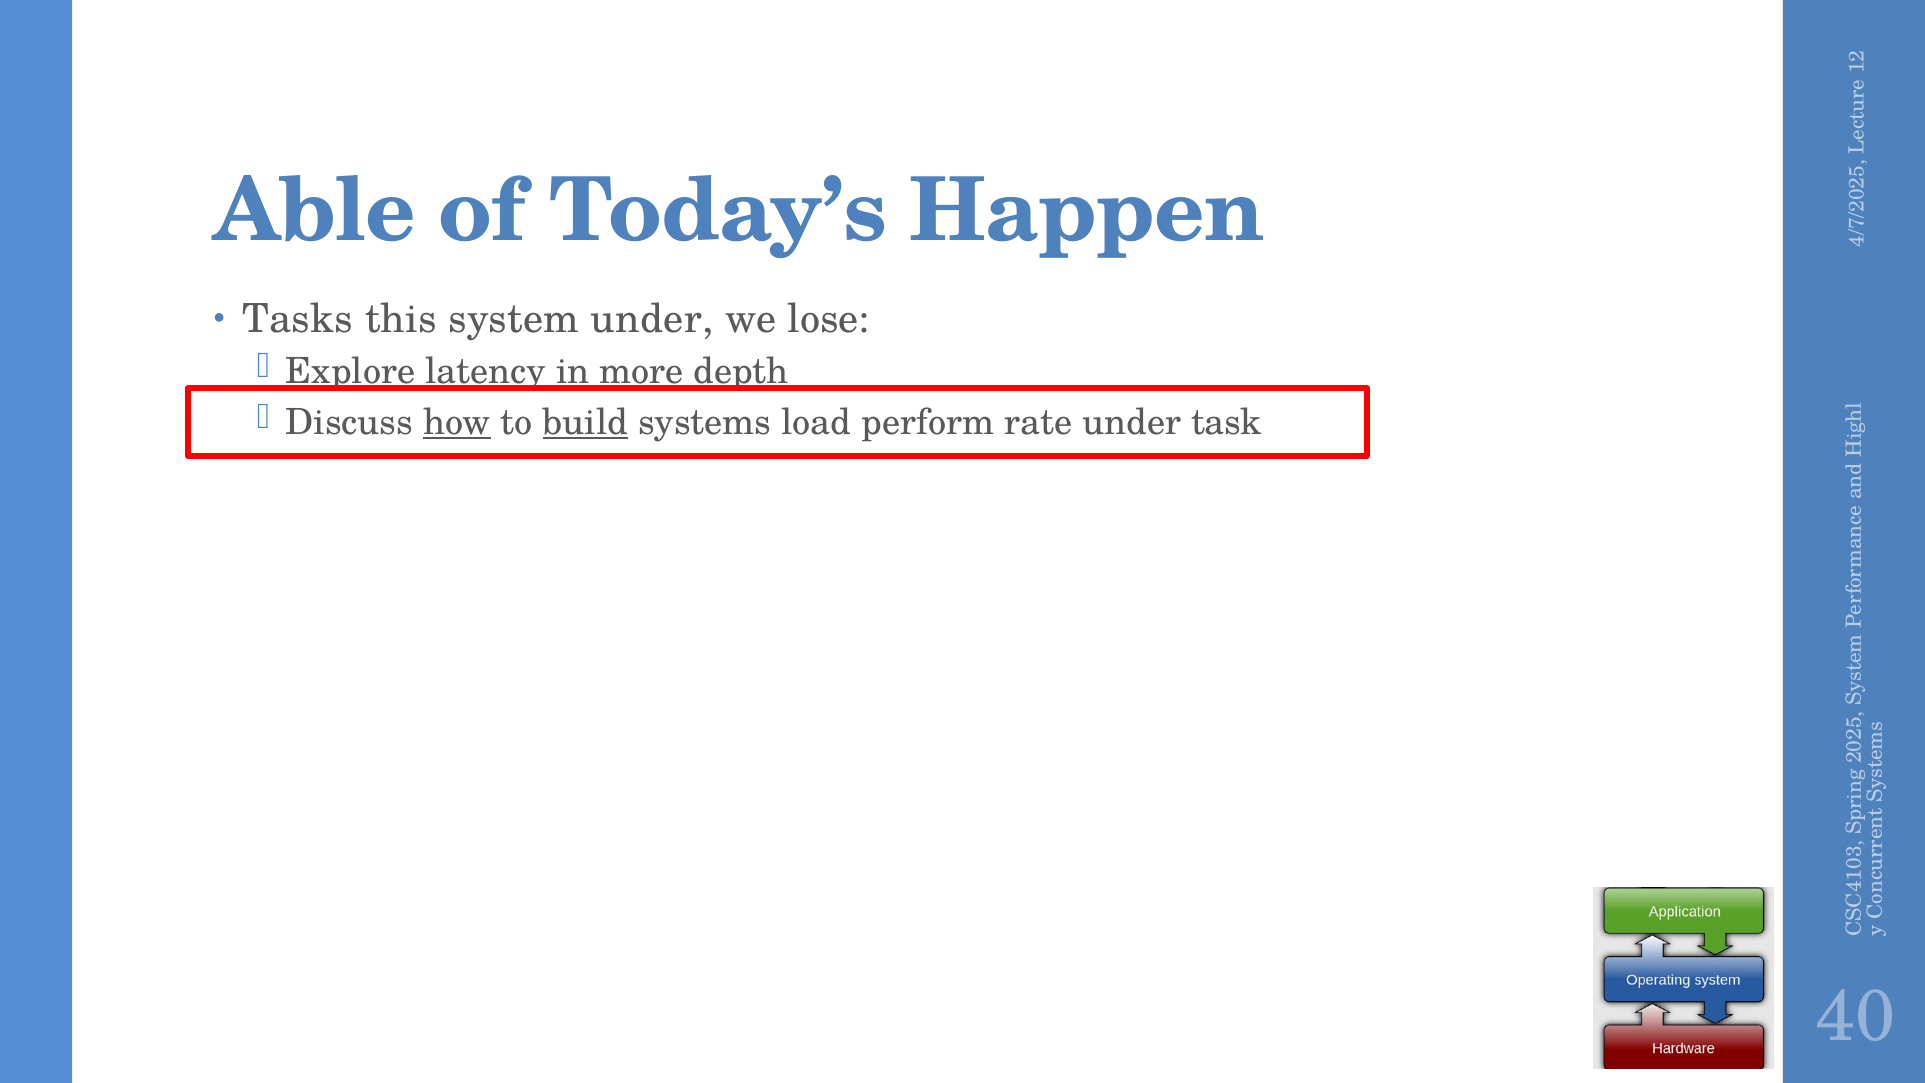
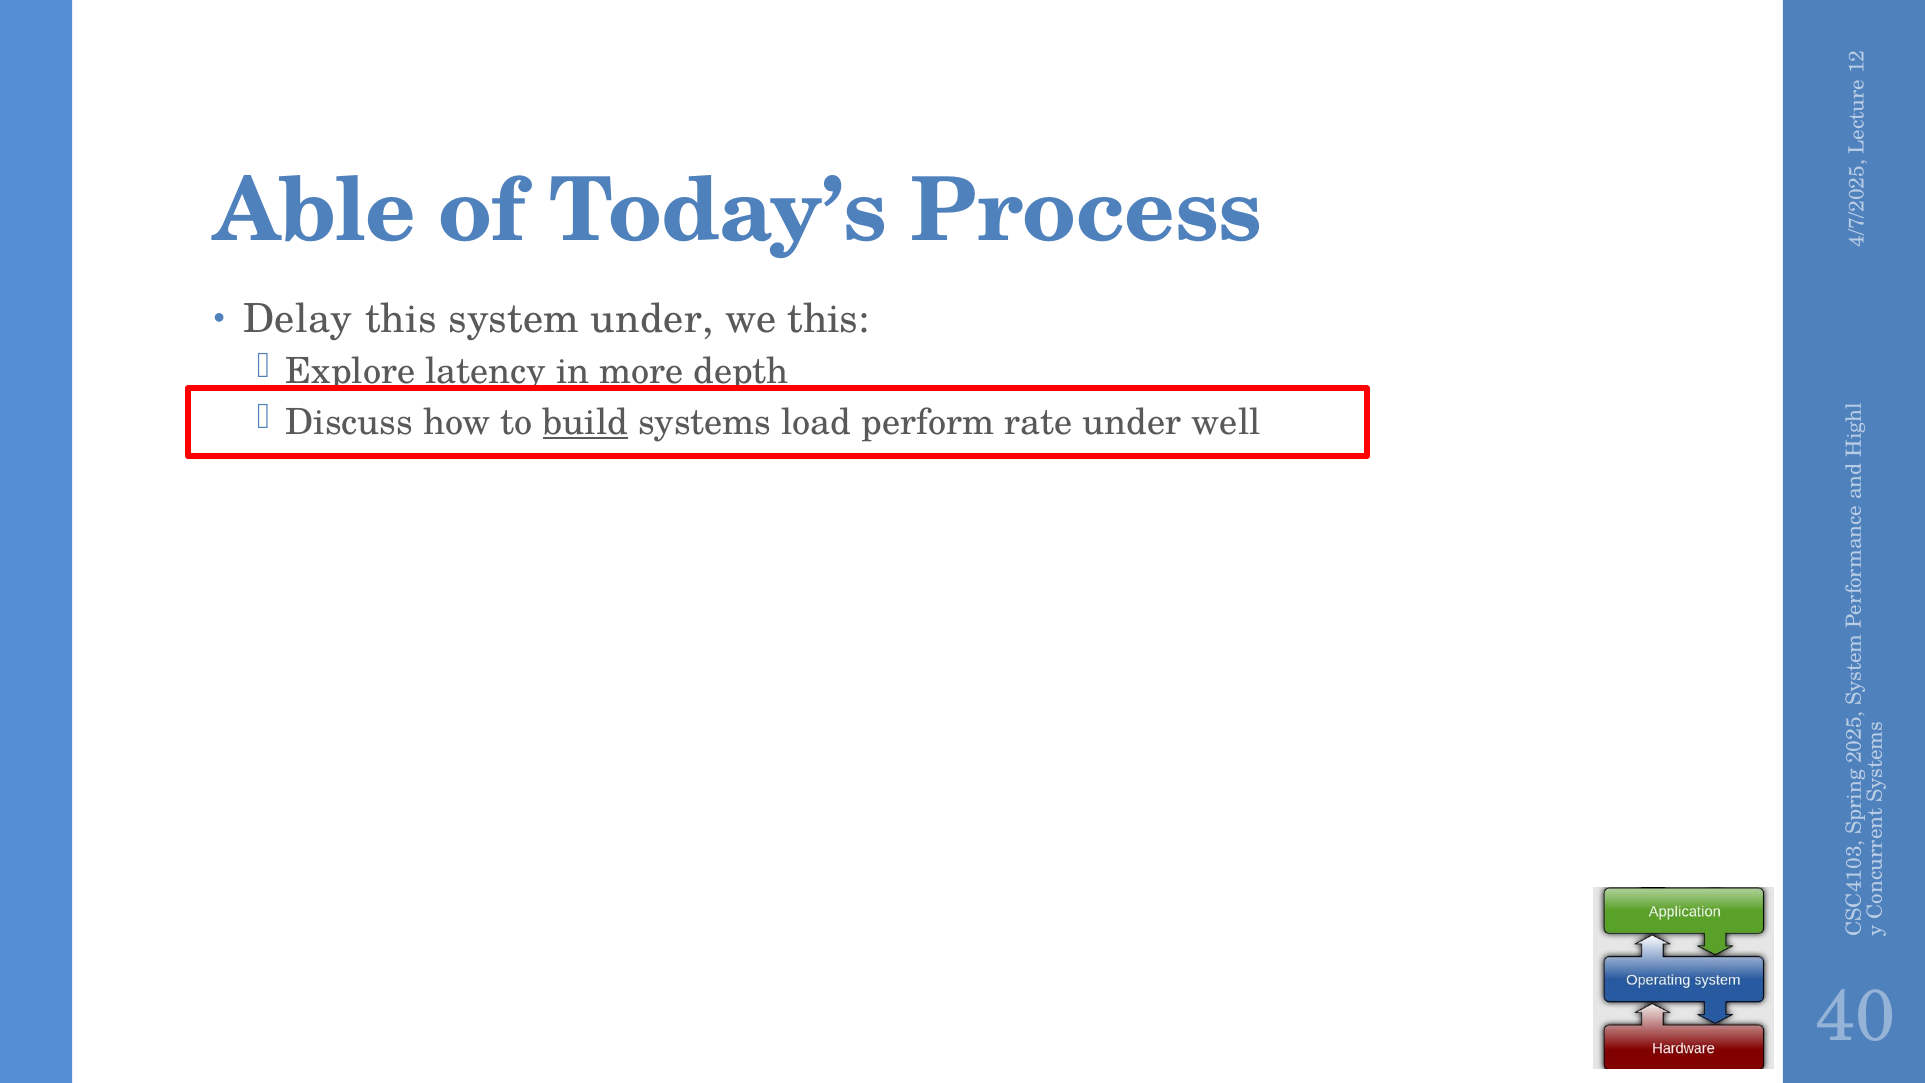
Happen: Happen -> Process (1087, 212)
Tasks: Tasks -> Delay (298, 319)
we lose: lose -> this (829, 319)
how underline: present -> none (457, 422)
task: task -> well (1226, 422)
